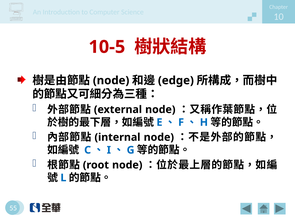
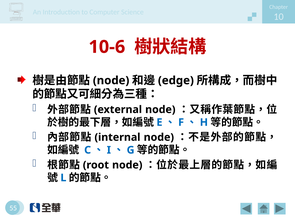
10-5: 10-5 -> 10-6 (107, 47)
